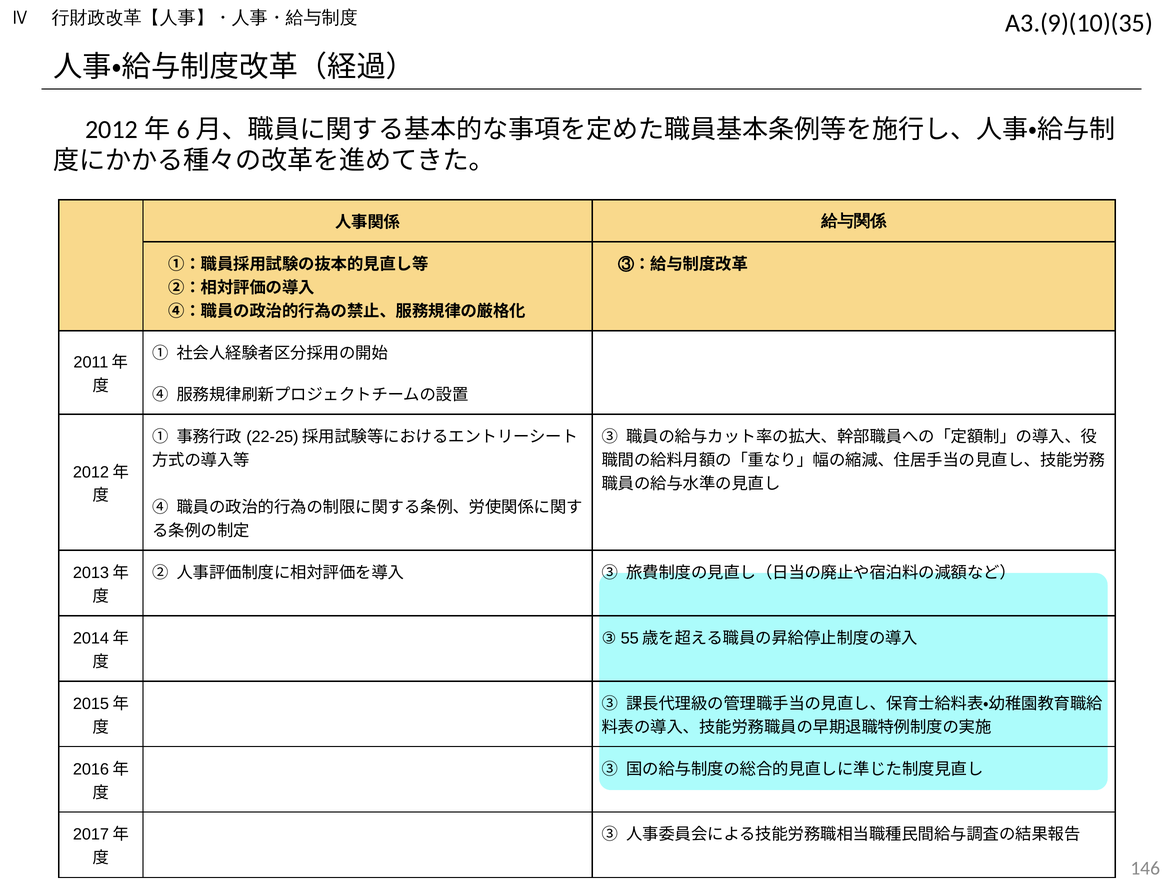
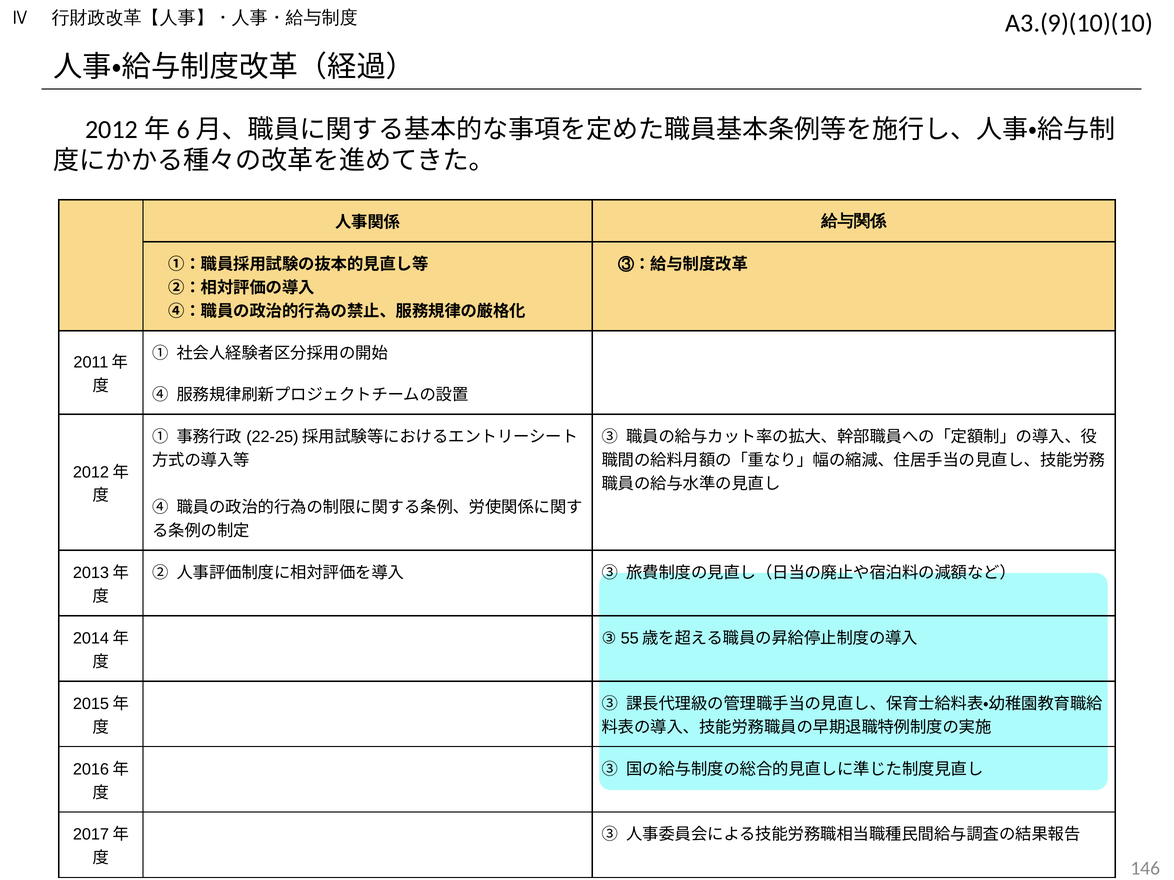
A3.(9)(10)(35: A3.(9)(10)(35 -> A3.(9)(10)(10 (1079, 23)
